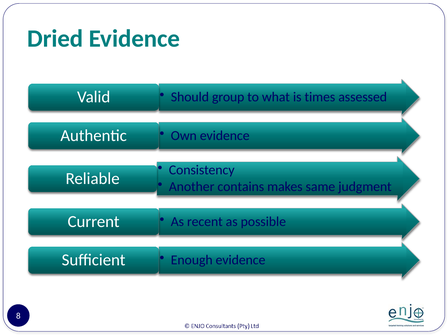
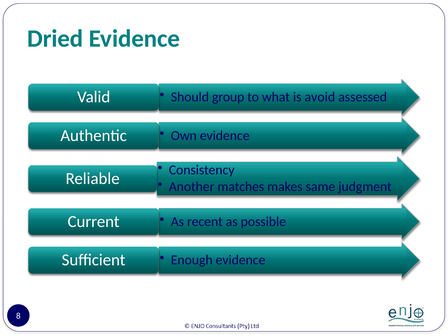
times: times -> avoid (320, 97)
contains: contains -> matches (241, 187)
